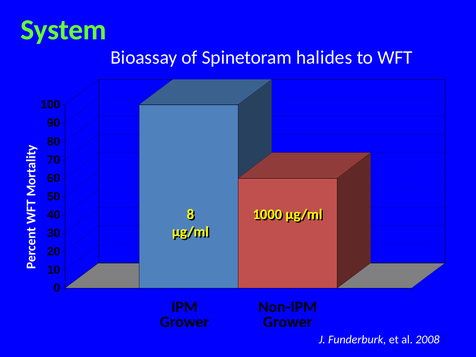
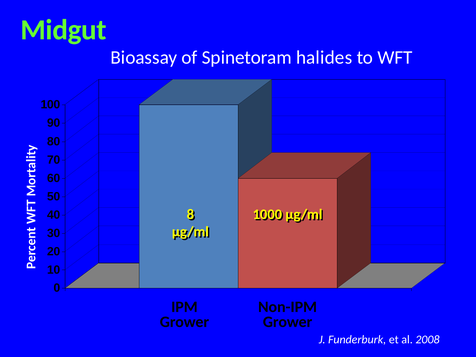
System: System -> Midgut (64, 30)
